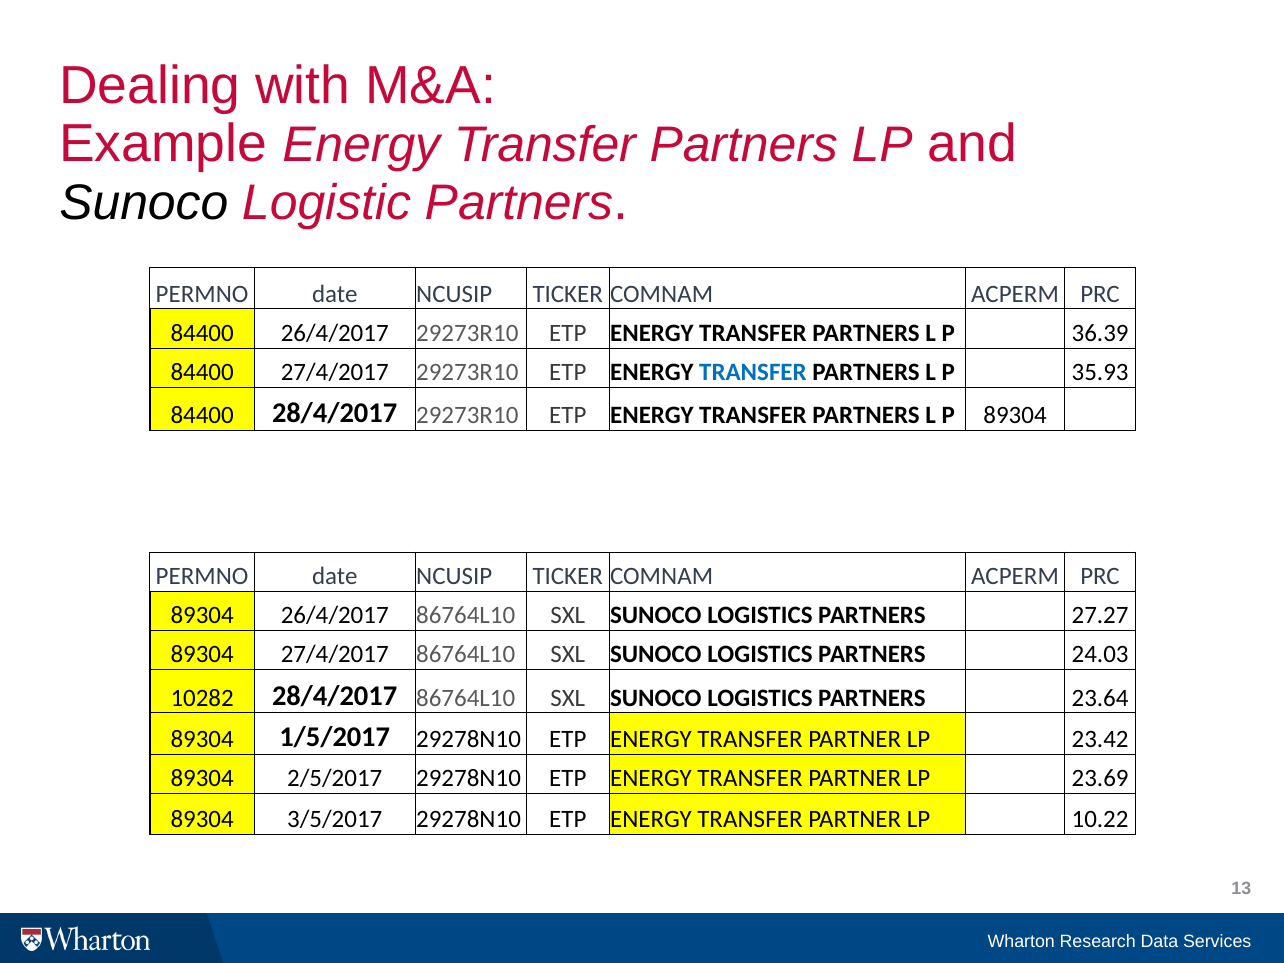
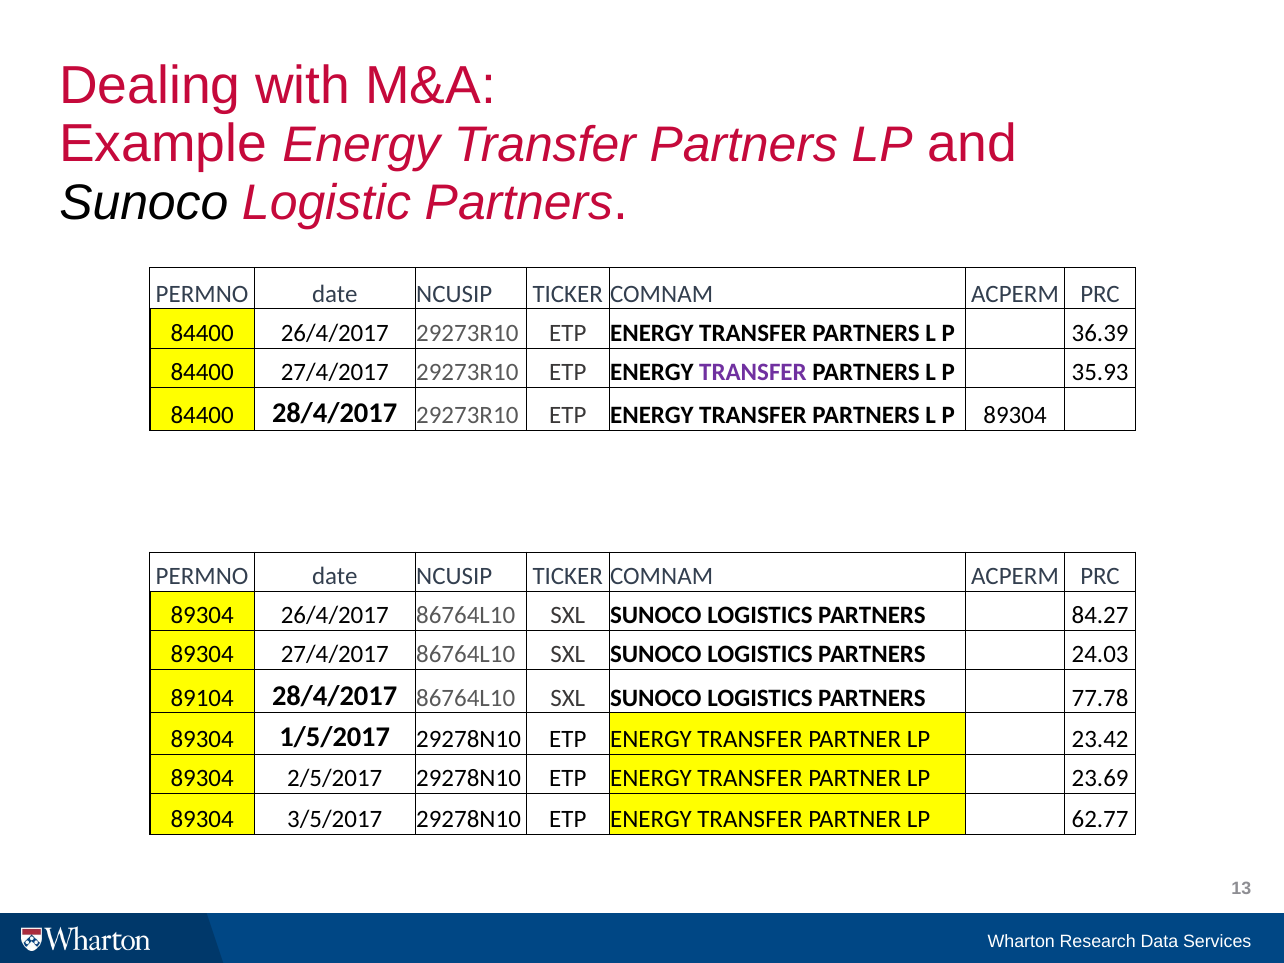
TRANSFER colour: blue -> purple (753, 372)
27.27: 27.27 -> 84.27 (1100, 616)
10282: 10282 -> 89104 (202, 698)
23.64: 23.64 -> 77.78 (1100, 698)
10.22: 10.22 -> 62.77 (1100, 819)
